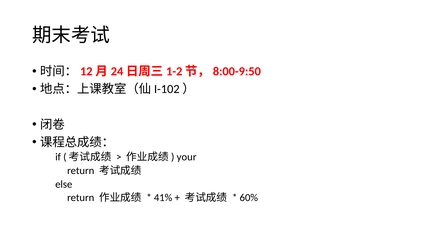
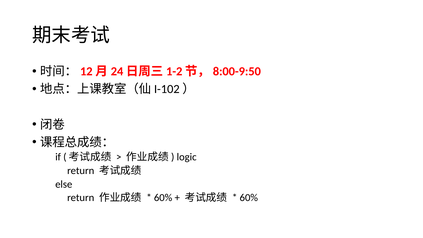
your: your -> logic (187, 157)
41%: 41% -> 60% (163, 198)
